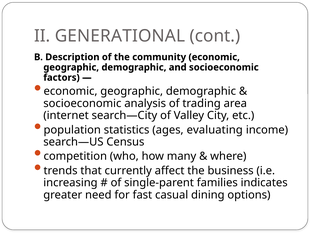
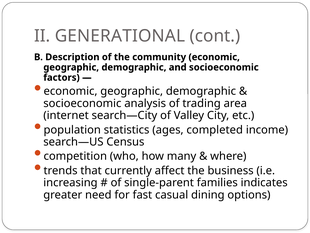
evaluating: evaluating -> completed (215, 130)
